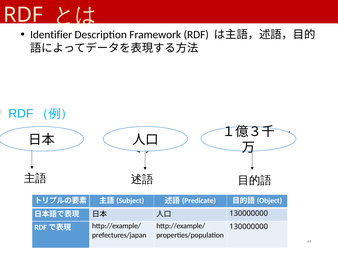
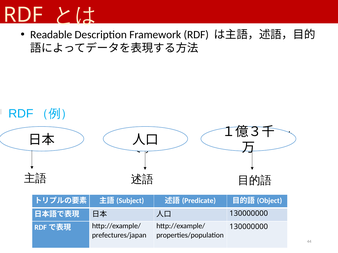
Identifier: Identifier -> Readable (51, 35)
